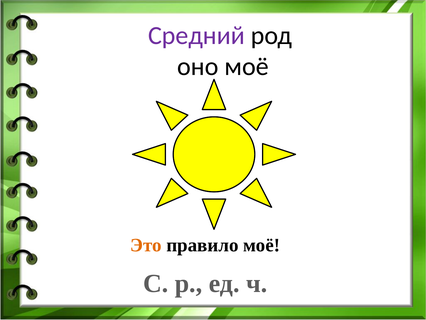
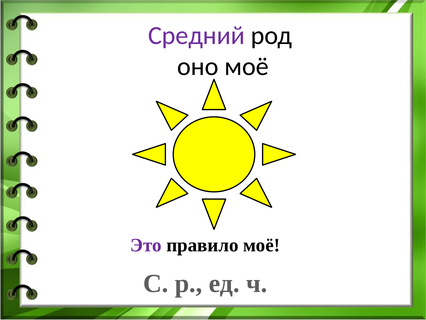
Это colour: orange -> purple (146, 245)
